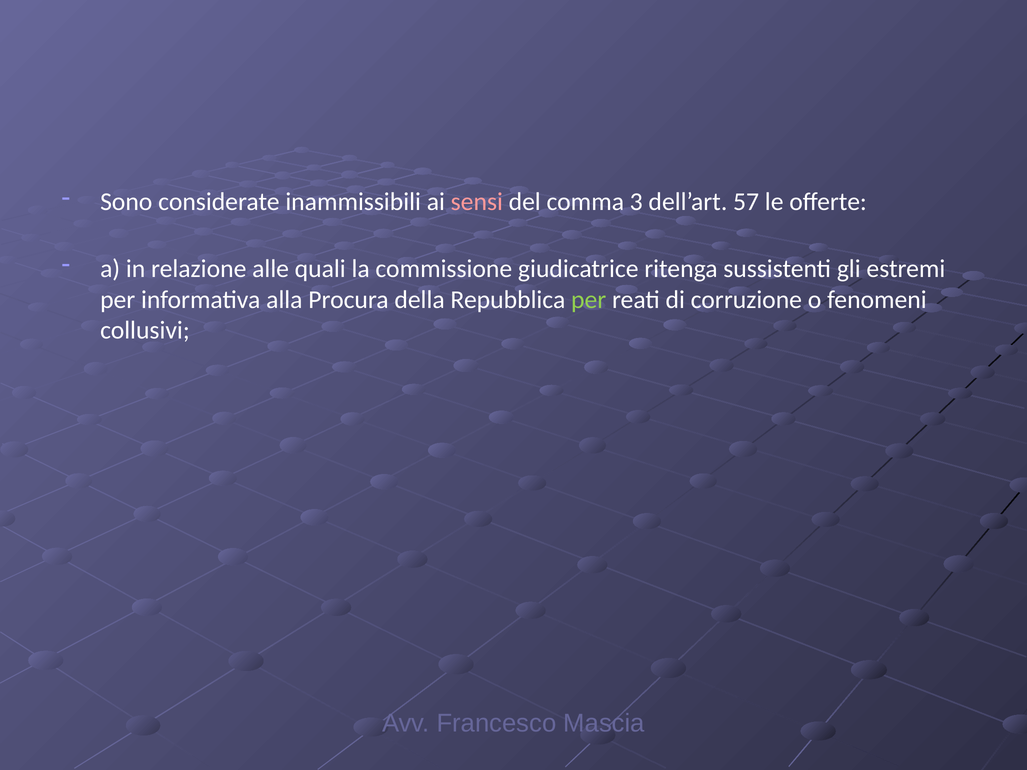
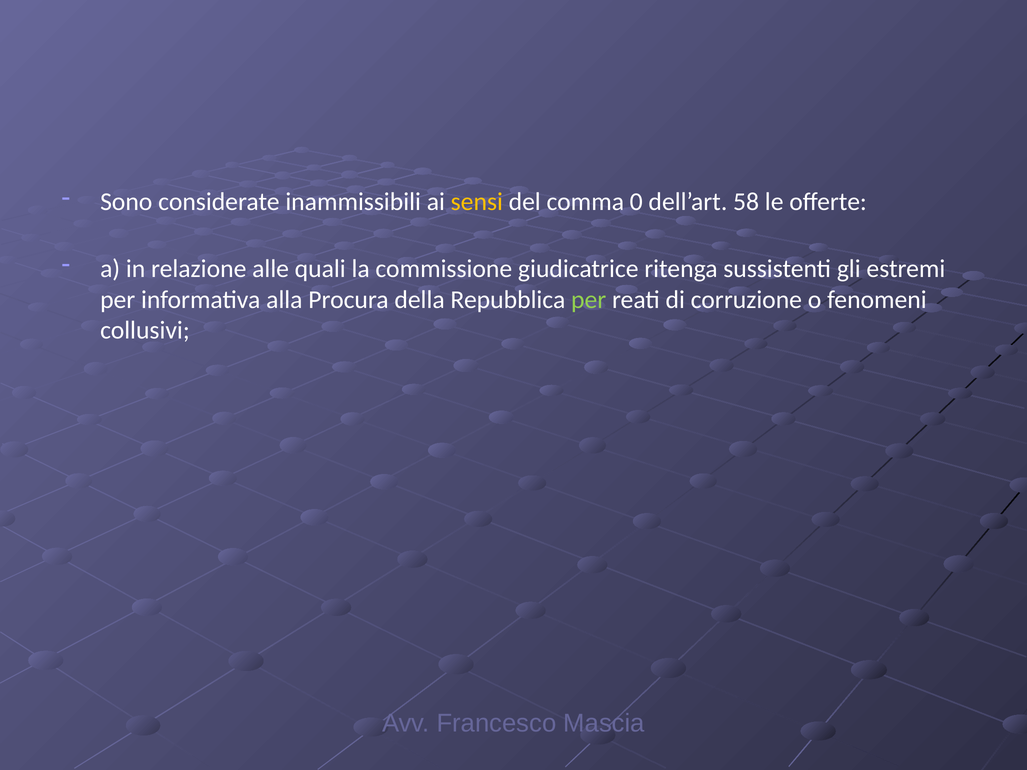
sensi colour: pink -> yellow (477, 202)
3: 3 -> 0 (636, 202)
57: 57 -> 58 (746, 202)
